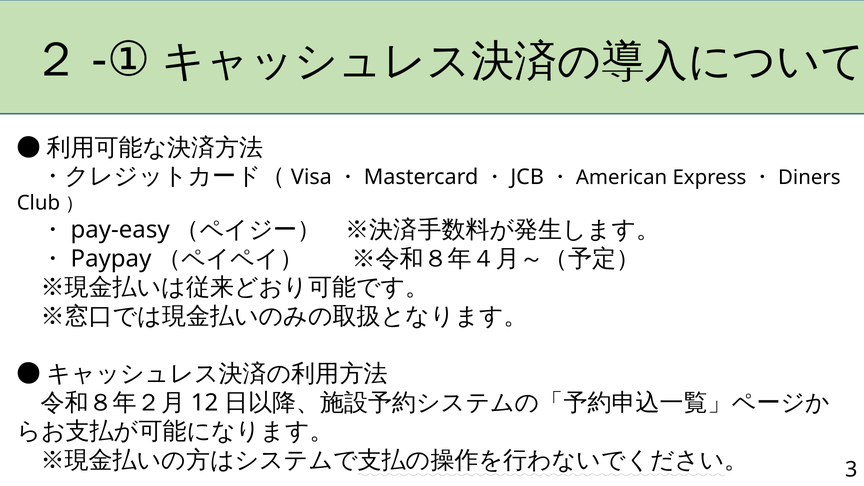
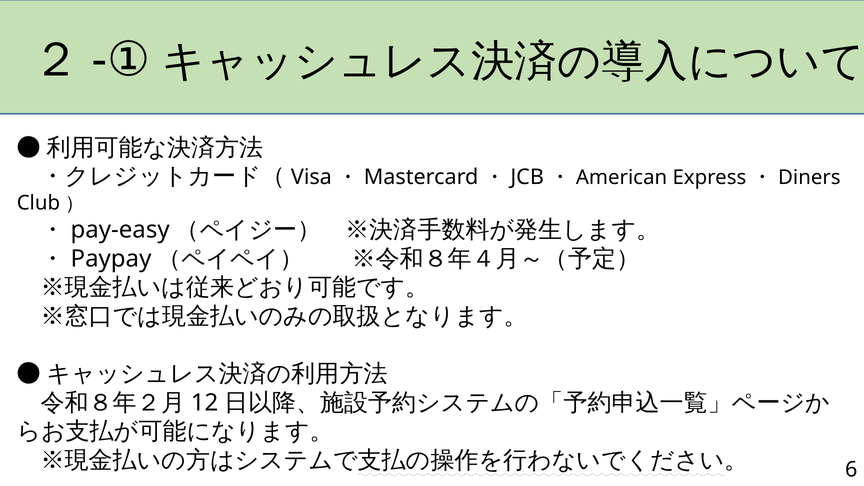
3: 3 -> 6 (851, 470)
